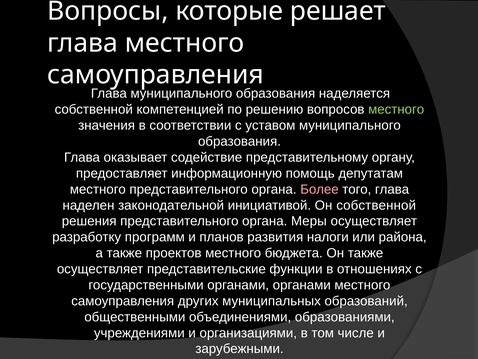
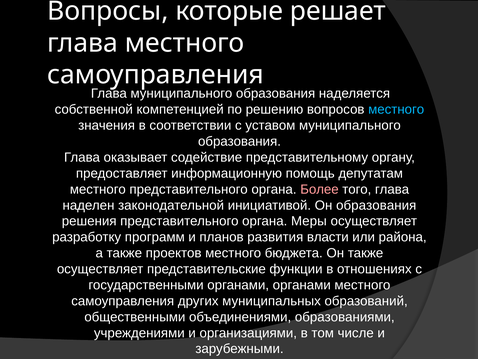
местного colour: light green -> light blue (396, 109)
Он собственной: собственной -> образования (376, 205)
налоги: налоги -> власти (328, 237)
